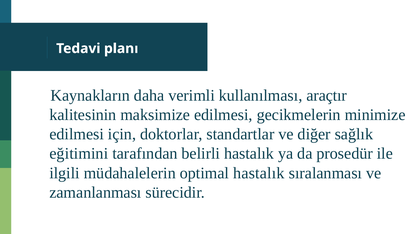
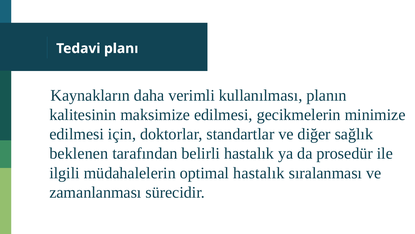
araçtır: araçtır -> planın (327, 95)
eğitimini: eğitimini -> beklenen (79, 153)
